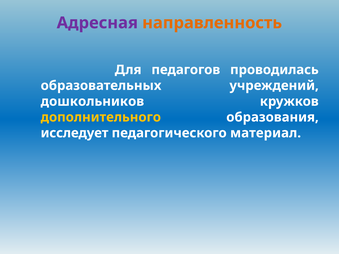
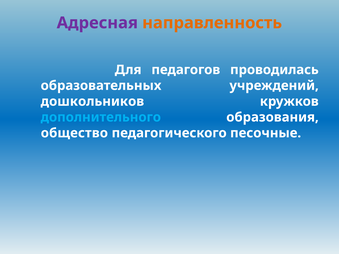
дополнительного colour: yellow -> light blue (101, 117)
исследует: исследует -> общество (74, 133)
материал: материал -> песочные (266, 133)
